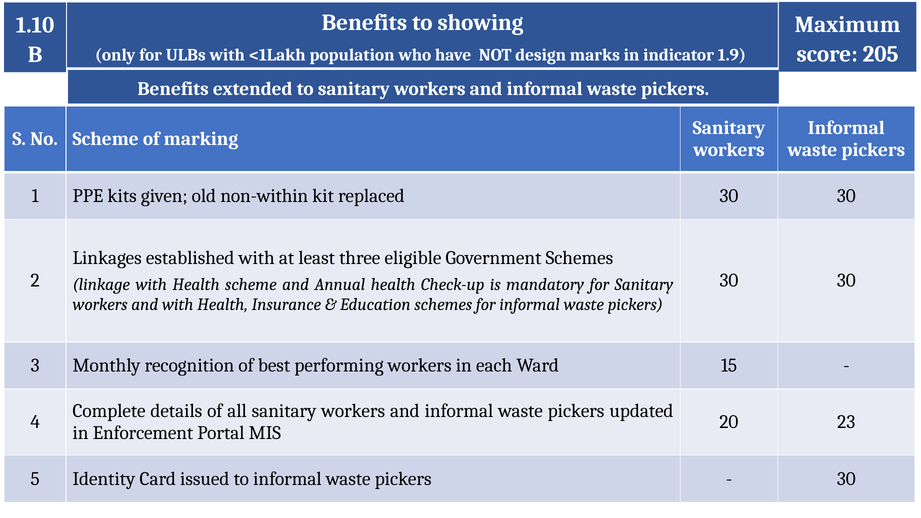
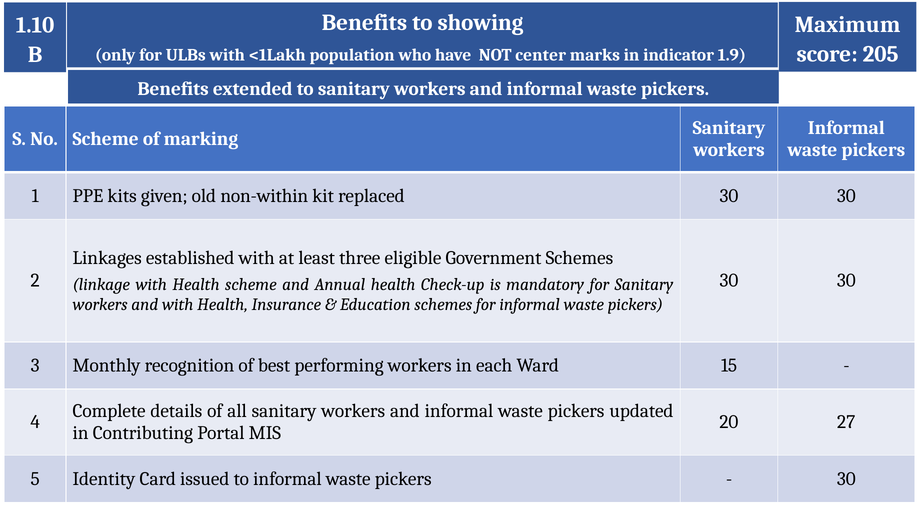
design: design -> center (541, 55)
23: 23 -> 27 (846, 422)
Enforcement: Enforcement -> Contributing (143, 433)
